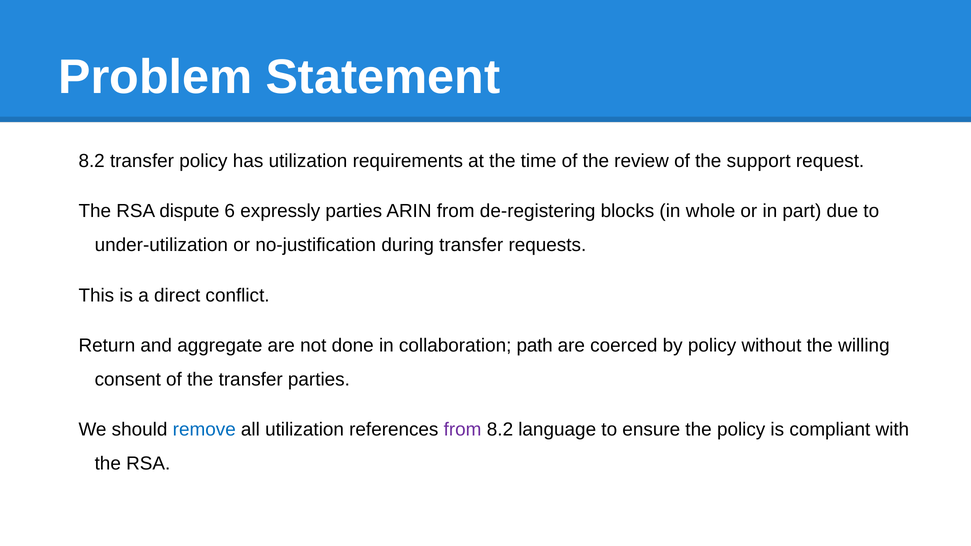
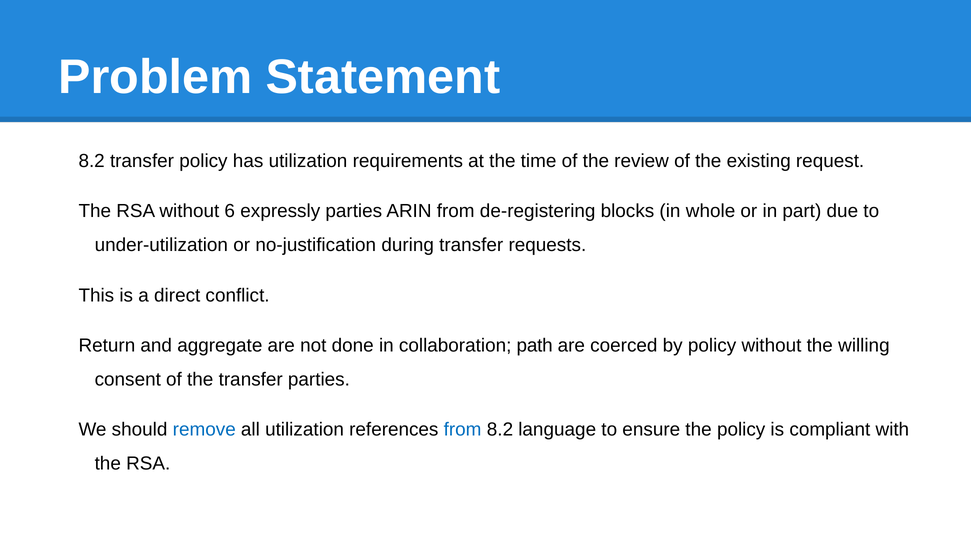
support: support -> existing (759, 161)
RSA dispute: dispute -> without (189, 211)
from colour: purple -> blue (463, 430)
